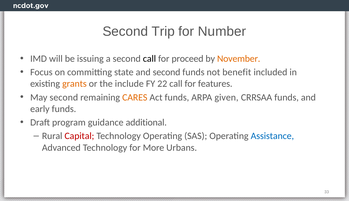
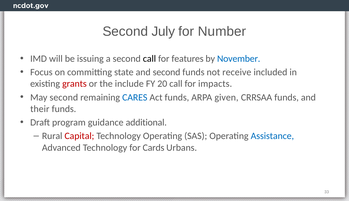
Trip: Trip -> July (163, 32)
proceed: proceed -> features (188, 59)
November colour: orange -> blue (239, 59)
benefit: benefit -> receive (237, 72)
grants colour: orange -> red (74, 84)
22: 22 -> 20 (162, 84)
features: features -> impacts (215, 84)
CARES colour: orange -> blue (135, 97)
early: early -> their (40, 109)
More: More -> Cards (154, 148)
